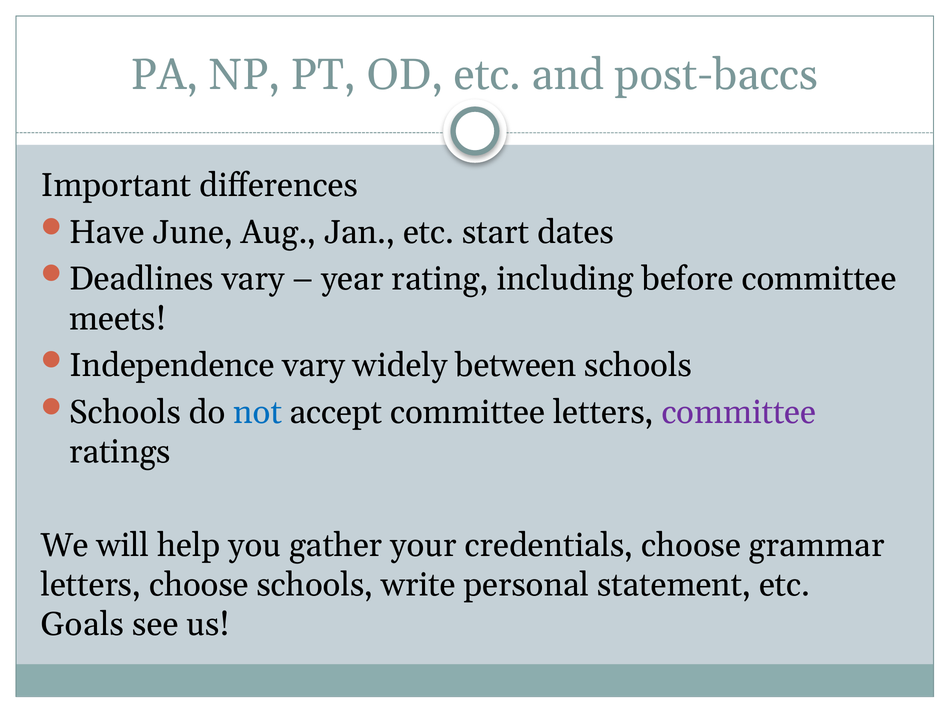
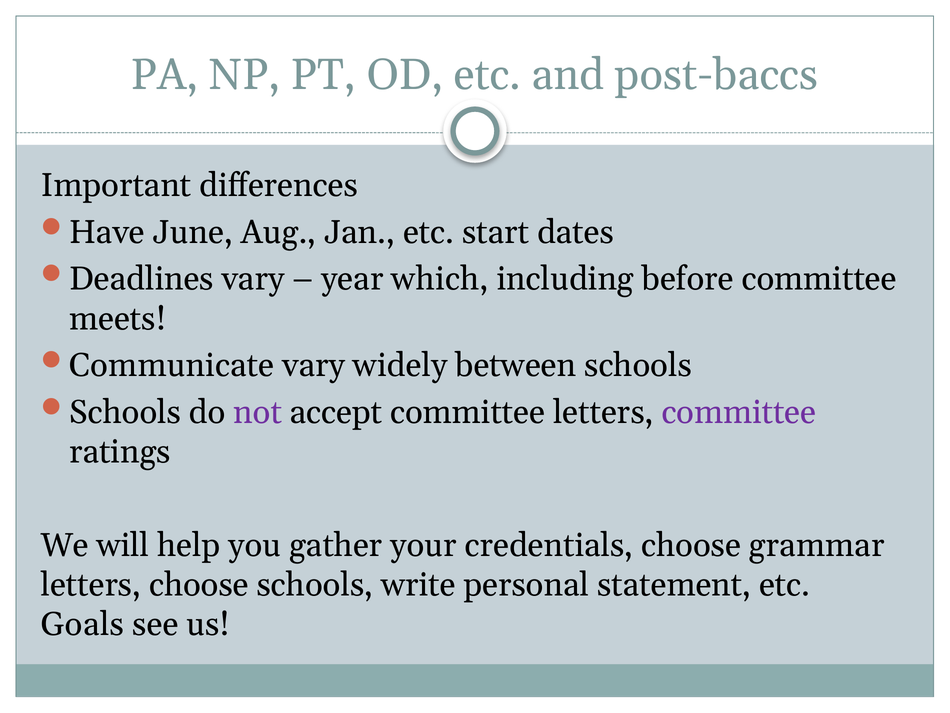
rating: rating -> which (440, 279)
Independence: Independence -> Communicate (172, 365)
not colour: blue -> purple (258, 412)
